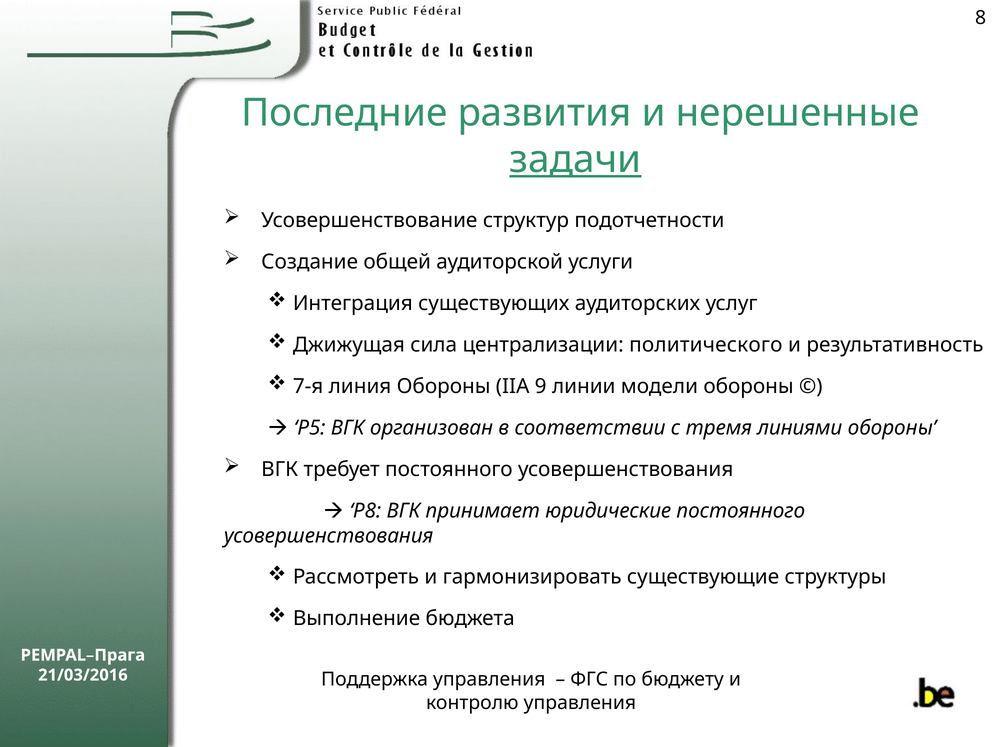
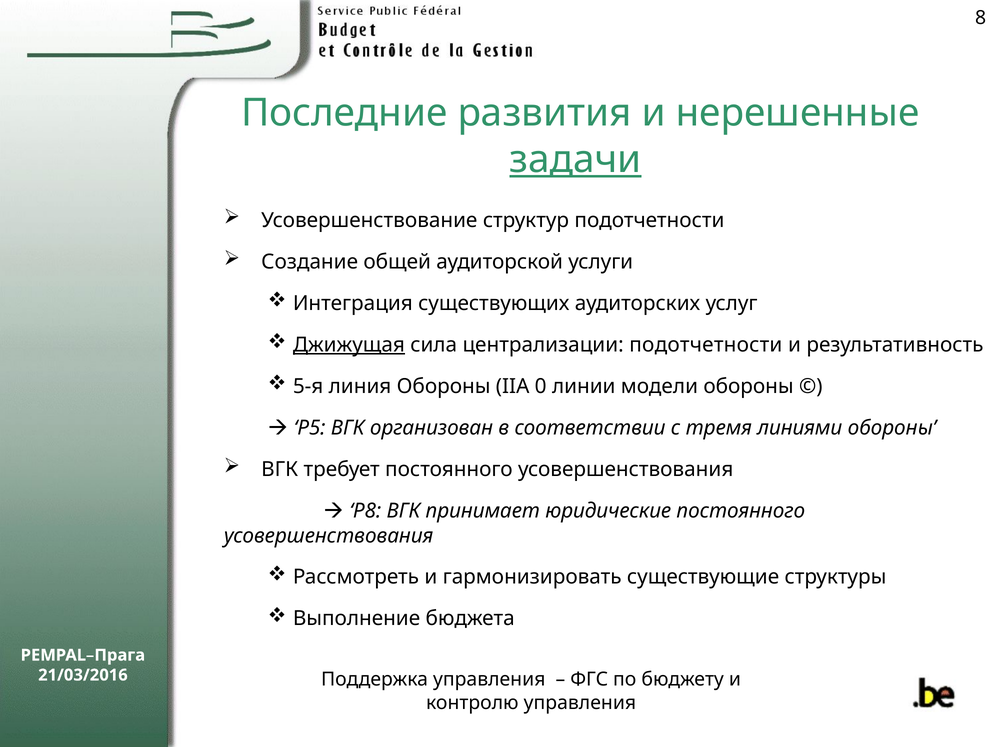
Джижущая underline: none -> present (349, 345)
централизации политического: политического -> подотчетности (706, 345)
7-я: 7-я -> 5-я (308, 386)
9: 9 -> 0 (541, 386)
